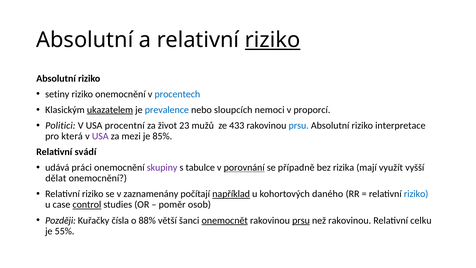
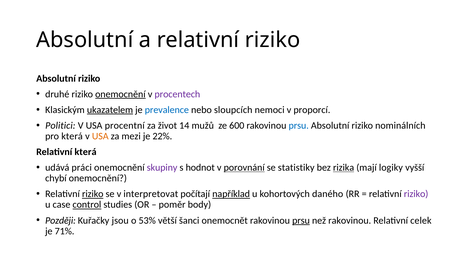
riziko underline: present -> none (273, 40)
setiny: setiny -> druhé (57, 94)
onemocnění underline: none -> present (120, 94)
procentech colour: blue -> purple (177, 94)
23: 23 -> 14 (184, 125)
433: 433 -> 600 (237, 125)
interpretace: interpretace -> nominálních (400, 125)
USA colour: purple -> orange (100, 136)
85%: 85% -> 22% (162, 136)
Relativní svádí: svádí -> která (86, 152)
tabulce: tabulce -> hodnot (200, 167)
případně: případně -> statistiky (296, 167)
rizika underline: none -> present (344, 167)
využít: využít -> logiky (391, 167)
dělat: dělat -> chybí (56, 178)
riziko underline: none -> present (93, 194)
zaznamenány: zaznamenány -> interpretovat (151, 194)
riziko colour: blue -> purple (416, 194)
osob: osob -> body (199, 205)
čísla: čísla -> jsou (120, 220)
88%: 88% -> 53% (147, 220)
onemocnět underline: present -> none (225, 220)
celku: celku -> celek (421, 220)
55%: 55% -> 71% (65, 231)
